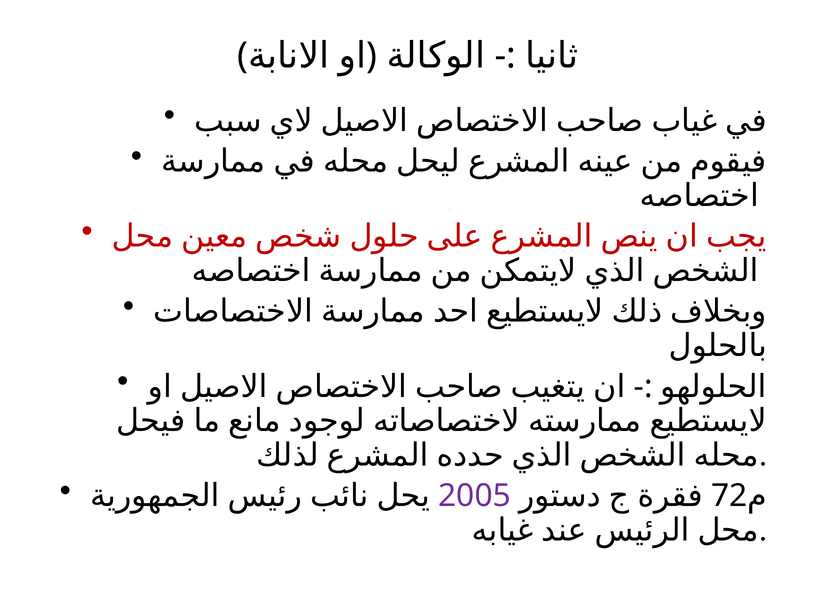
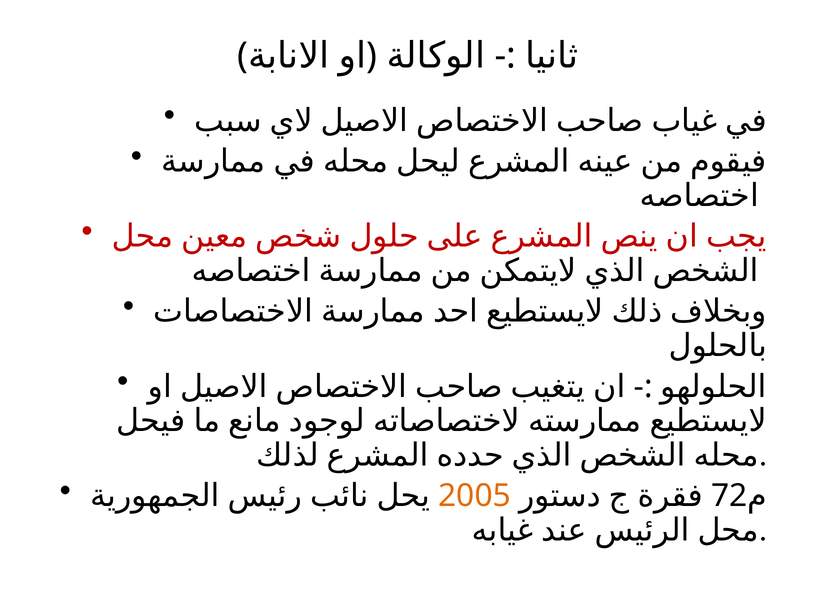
2005 colour: purple -> orange (475, 496)
